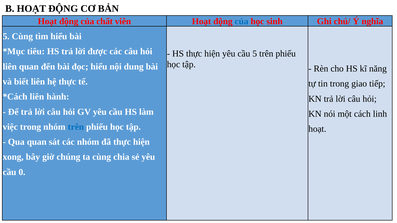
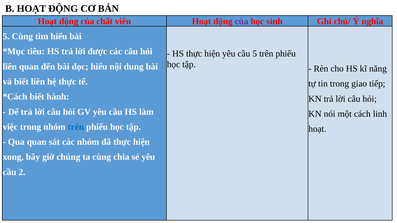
của colour: blue -> purple (242, 21)
liên: liên -> biết (37, 97)
0: 0 -> 2 (22, 172)
